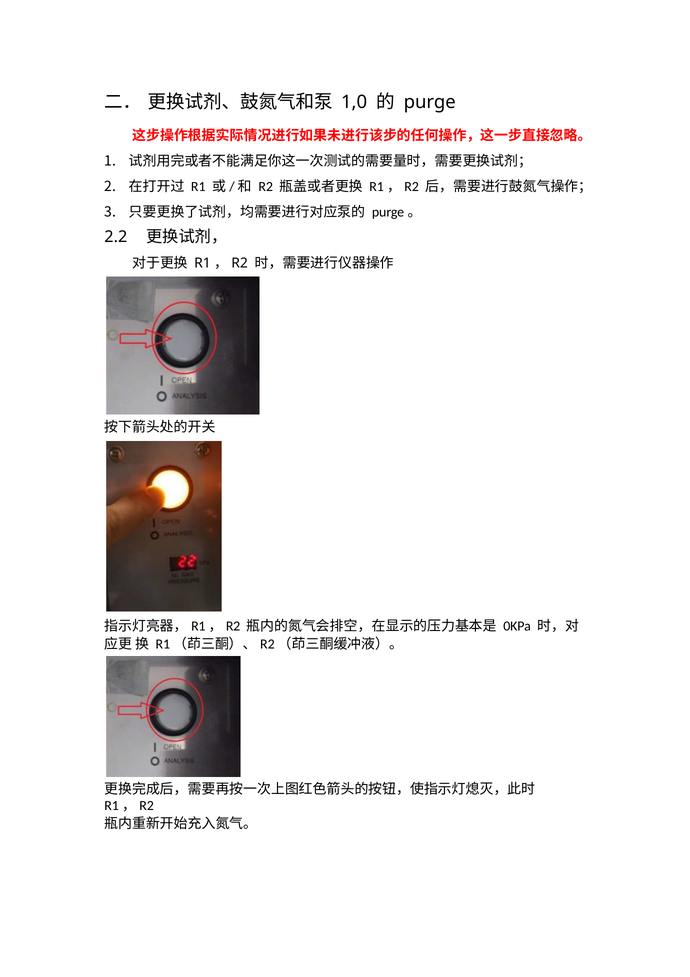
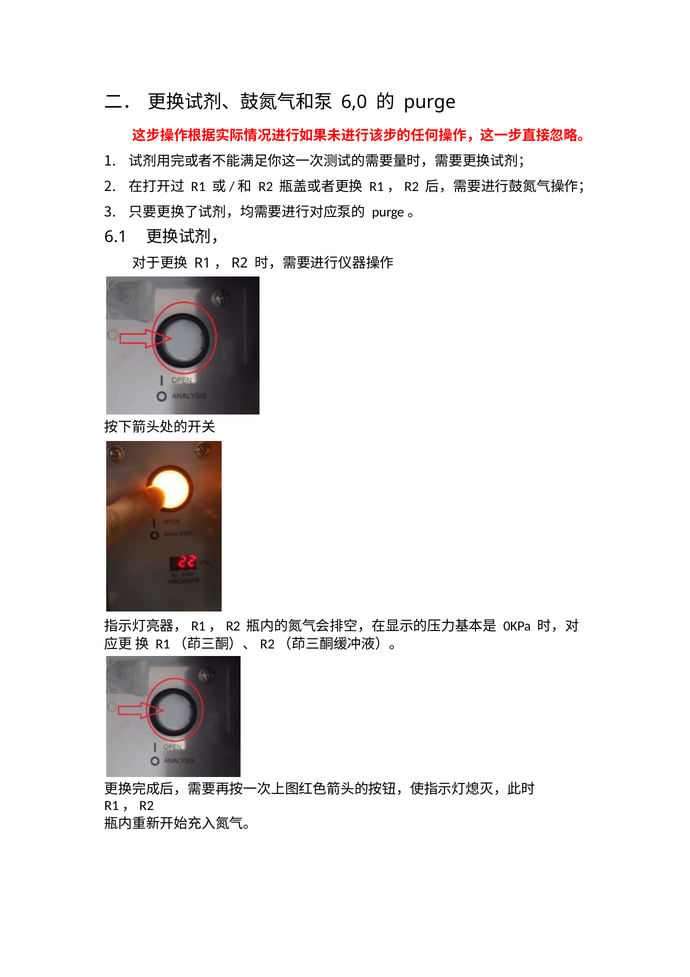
1,0: 1,0 -> 6,0 (354, 102)
2.2: 2.2 -> 6.1 (116, 237)
